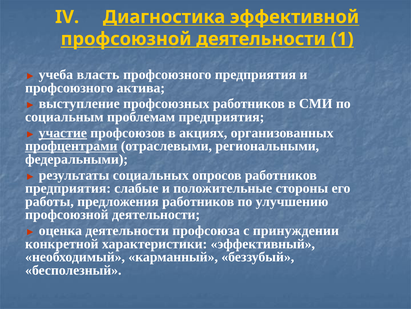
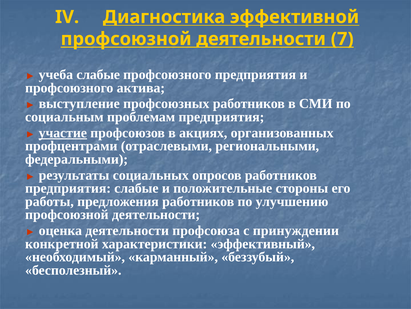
1: 1 -> 7 (342, 39)
учеба власть: власть -> слабые (98, 74)
профцентрами underline: present -> none (71, 146)
